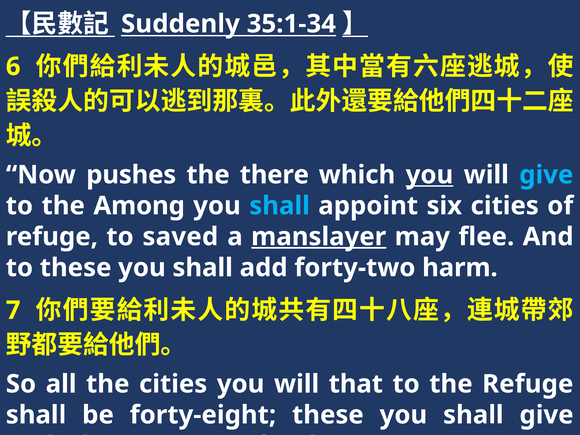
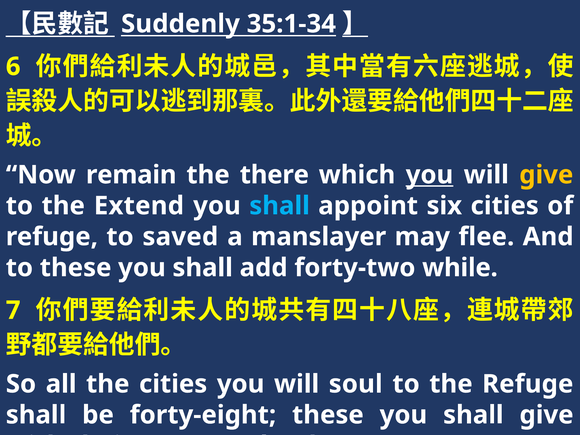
pushes: pushes -> remain (131, 175)
give colour: light blue -> yellow (546, 175)
Among: Among -> Extend (139, 206)
manslayer underline: present -> none (319, 237)
harm: harm -> while (460, 268)
that: that -> soul (356, 384)
